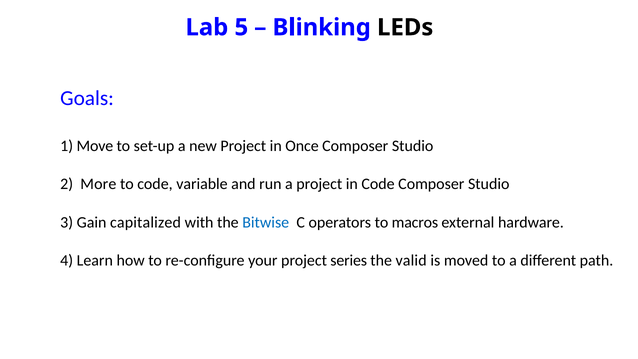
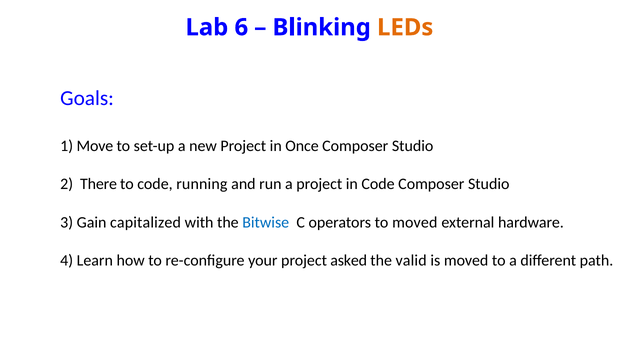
5: 5 -> 6 (241, 27)
LEDs colour: black -> orange (405, 27)
More: More -> There (99, 184)
variable: variable -> running (202, 184)
to macros: macros -> moved (415, 222)
series: series -> asked (349, 261)
